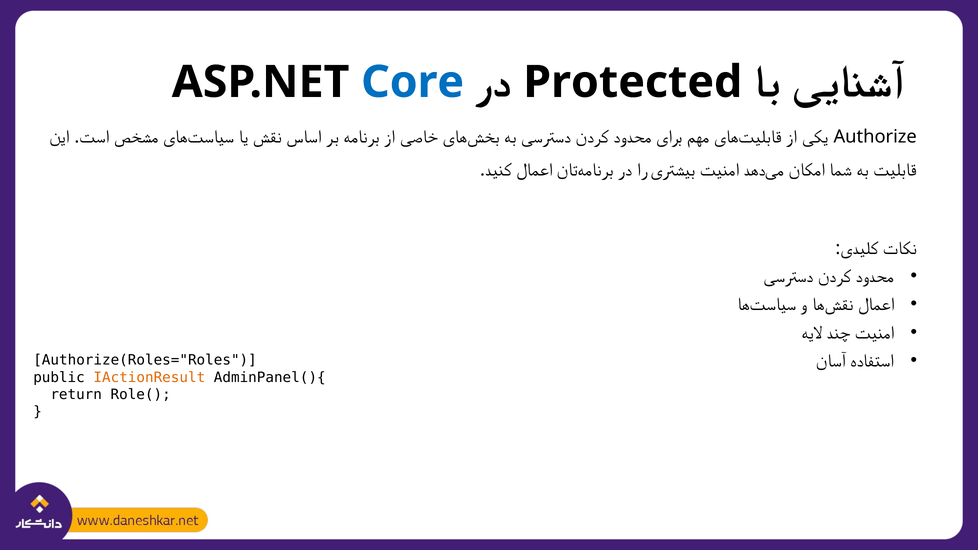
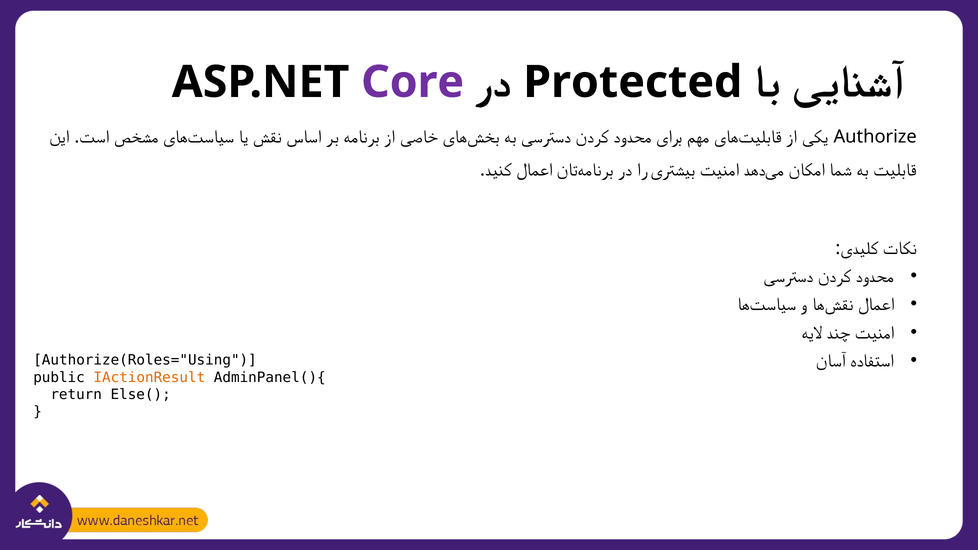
Core colour: blue -> purple (413, 82)
Authorize(Roles="Roles: Authorize(Roles="Roles -> Authorize(Roles="Using (145, 360)
Role(: Role( -> Else( (141, 395)
